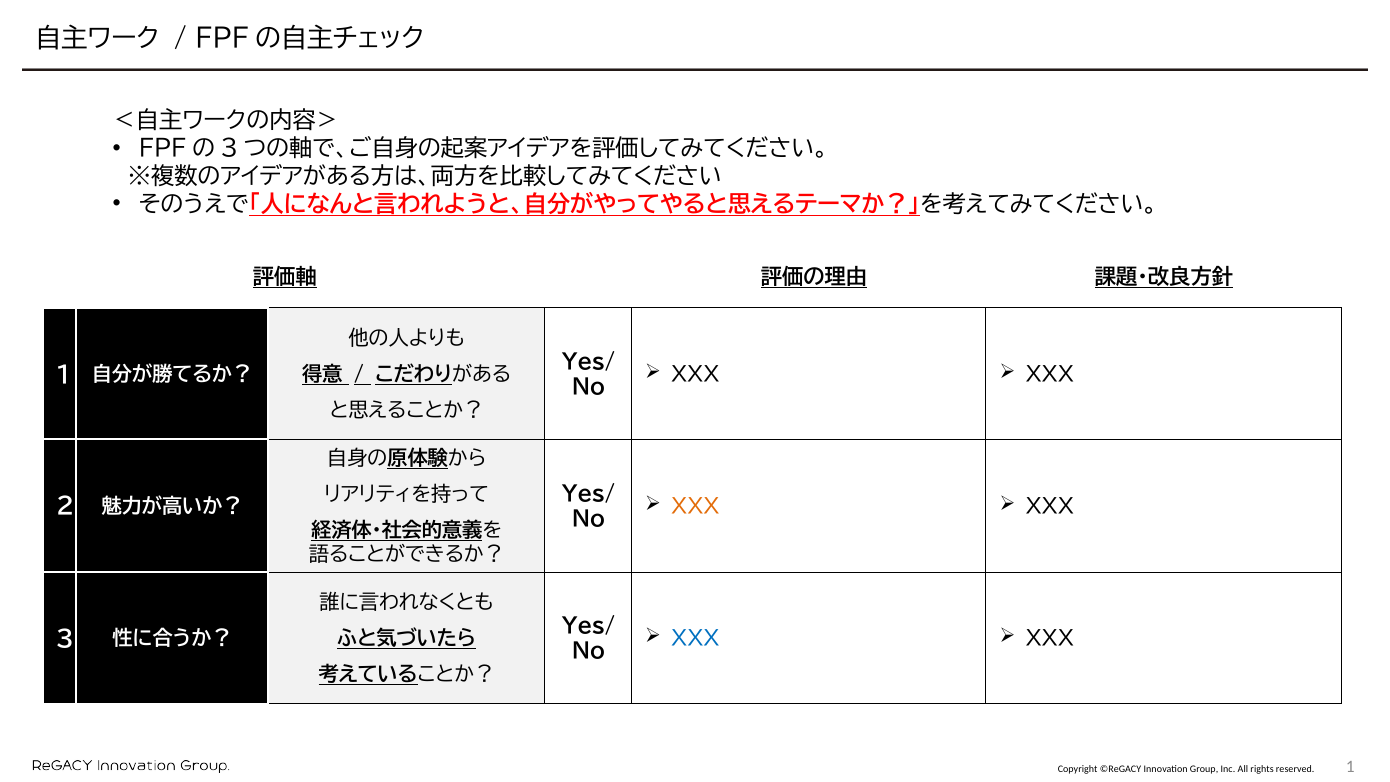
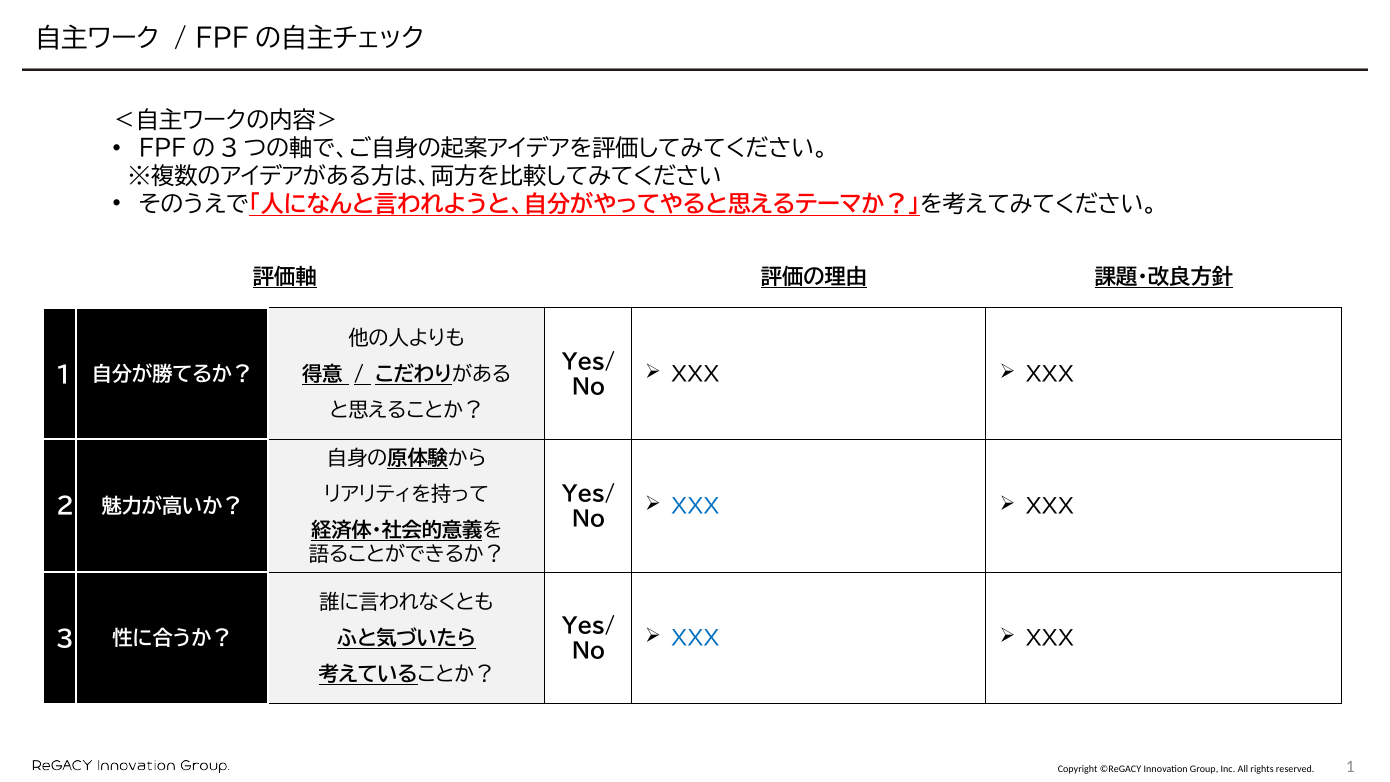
XXX colour: orange -> blue (695, 507)
